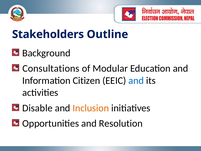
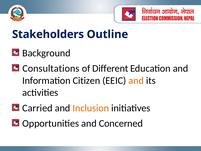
Modular: Modular -> Different (110, 68)
and colour: blue -> orange (136, 80)
Disable: Disable -> Carried (37, 108)
Resolution: Resolution -> Concerned (121, 123)
